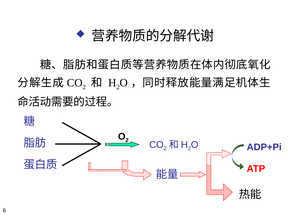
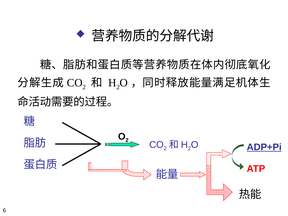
ADP+Pi underline: none -> present (264, 147)
